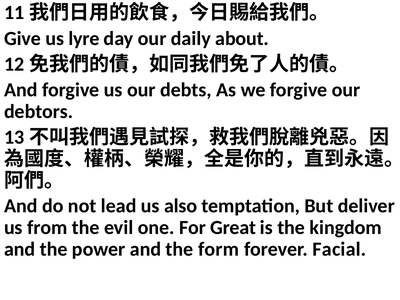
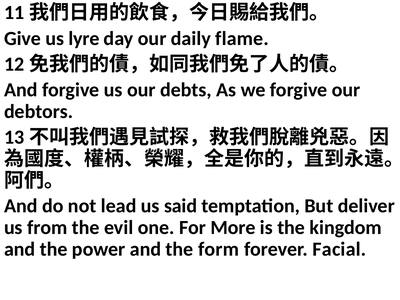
about: about -> flame (242, 38)
also: also -> said (181, 206)
Great: Great -> More (233, 228)
